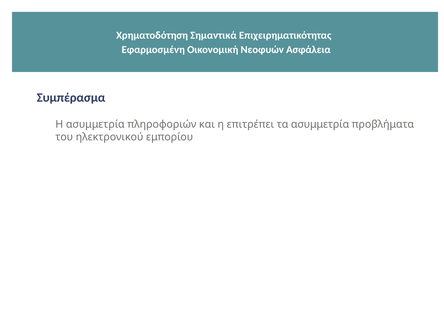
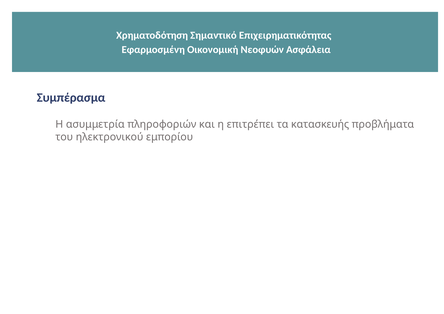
Σημαντικά: Σημαντικά -> Σημαντικό (213, 35)
τα ασυμμετρία: ασυμμετρία -> κατασκευής (320, 124)
